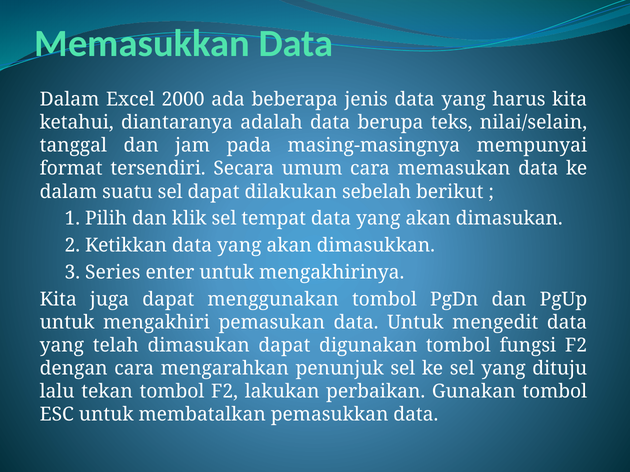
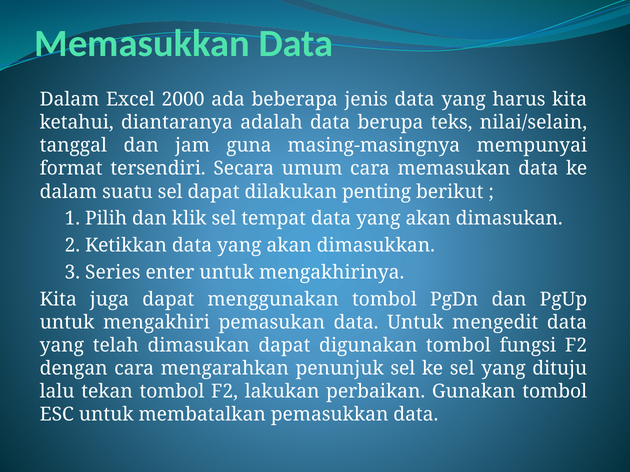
pada: pada -> guna (249, 146)
sebelah: sebelah -> penting (377, 192)
